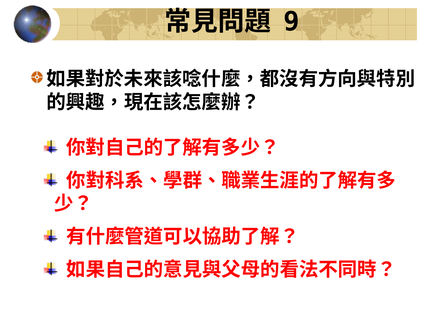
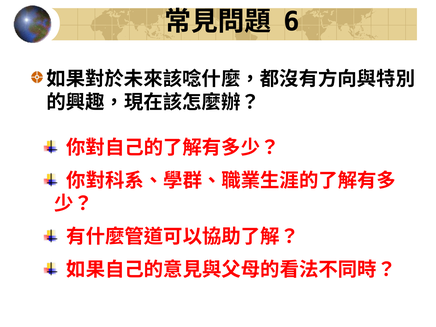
9: 9 -> 6 (292, 22)
